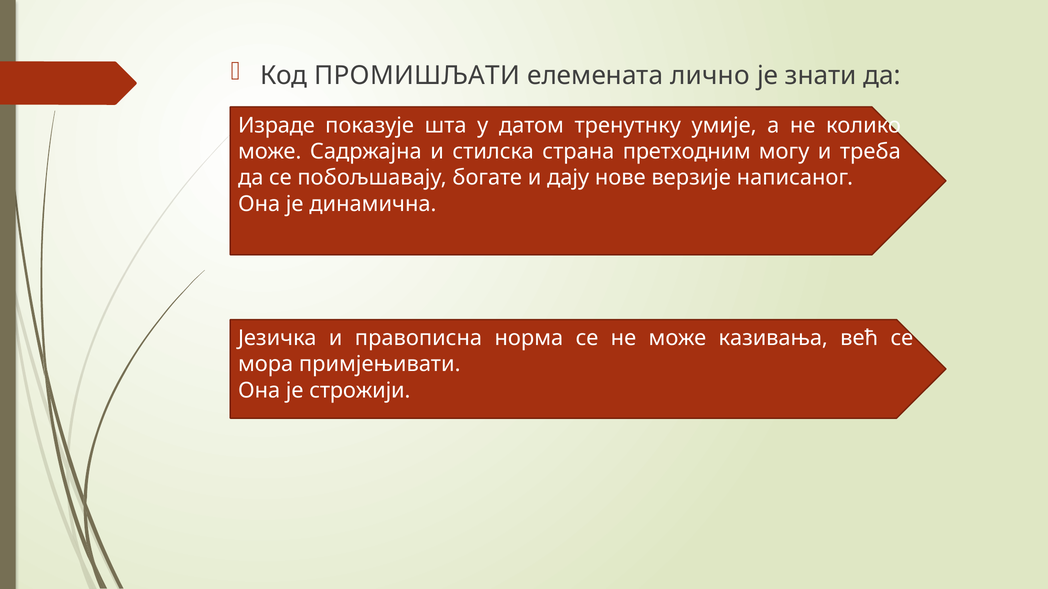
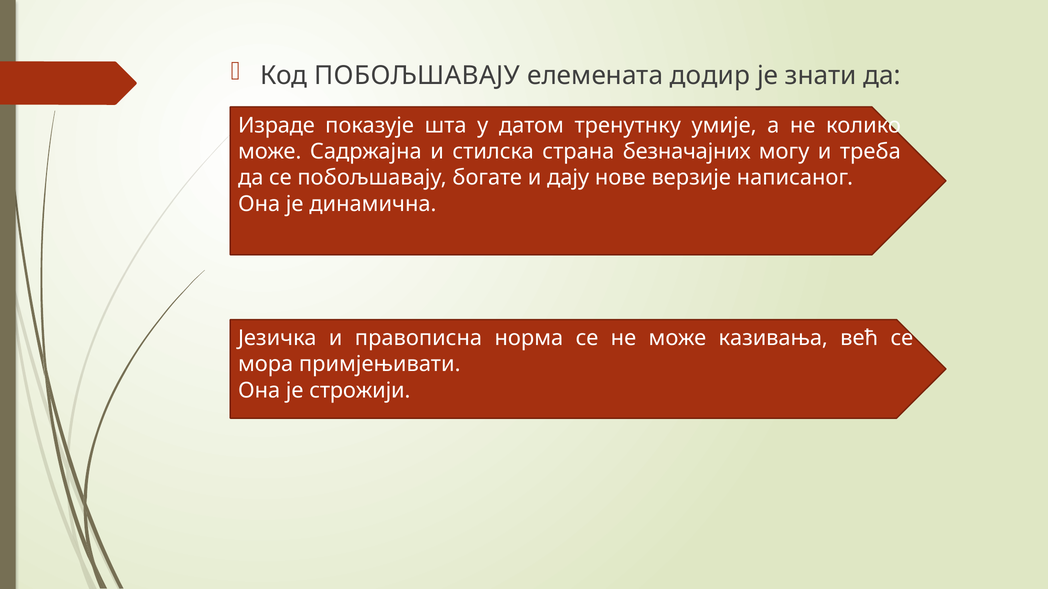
Код ПРОМИШЉАТИ: ПРОМИШЉАТИ -> ПОБОЉШАВАЈУ (417, 75)
лично: лично -> додир (710, 75)
претходним: претходним -> безначајних (687, 152)
